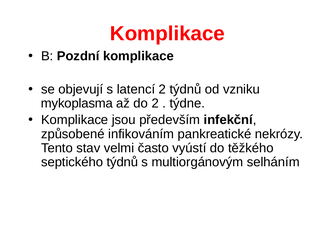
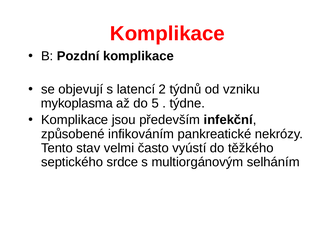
do 2: 2 -> 5 (155, 103)
septického týdnů: týdnů -> srdce (122, 162)
